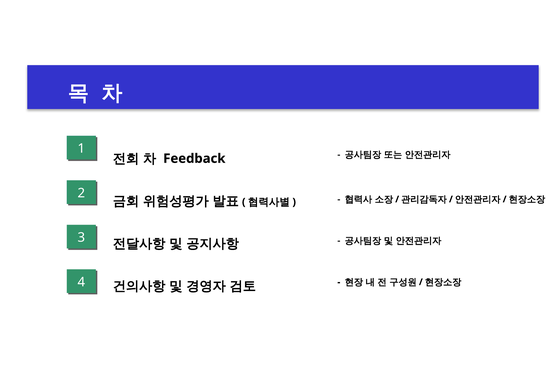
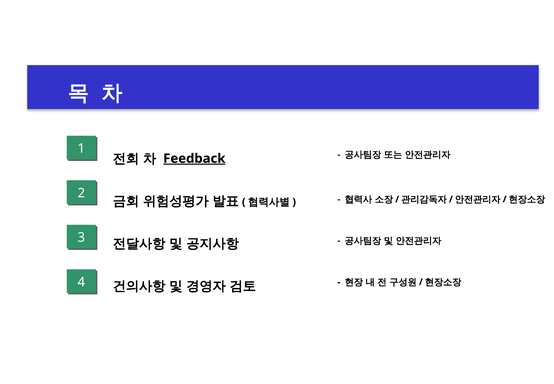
Feedback underline: none -> present (194, 158)
